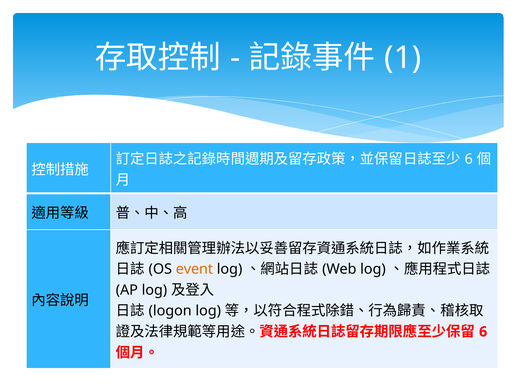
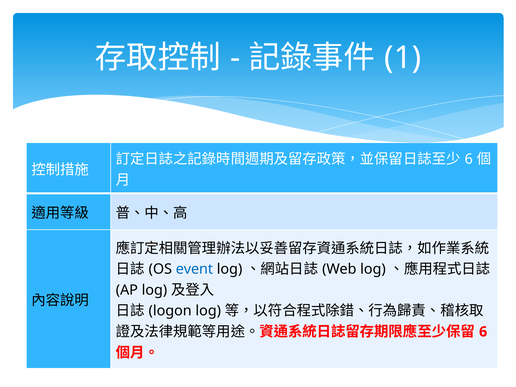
event colour: orange -> blue (194, 269)
